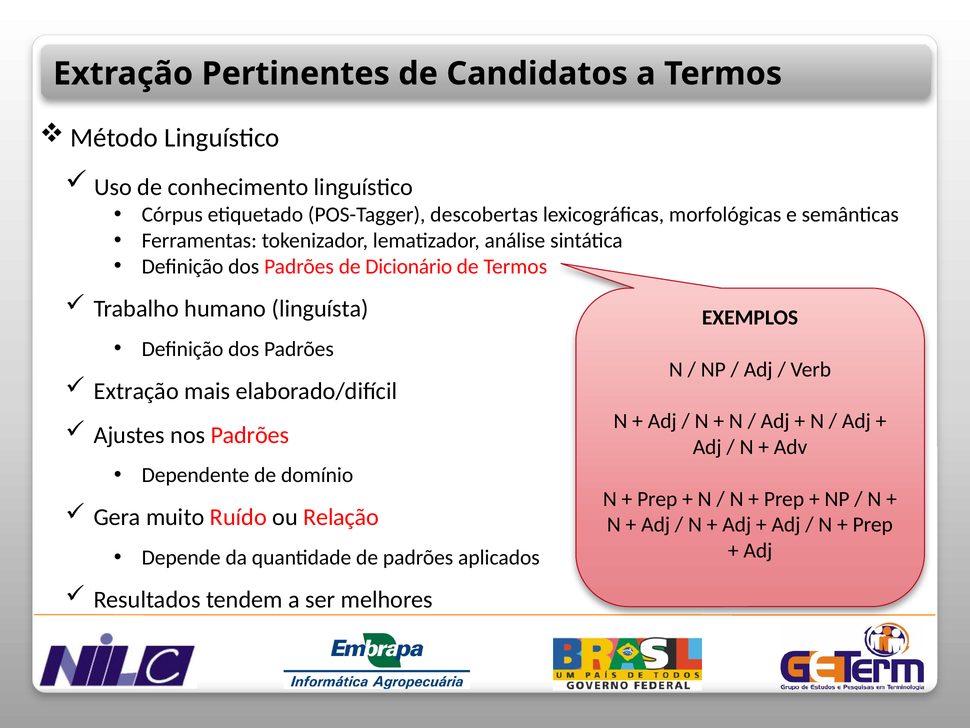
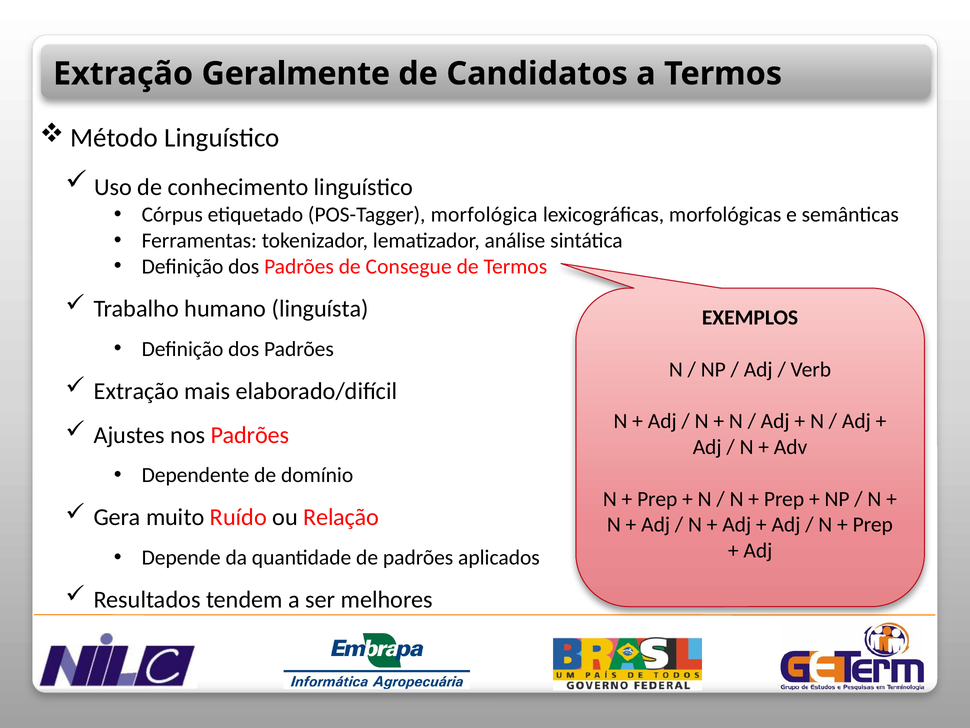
Pertinentes: Pertinentes -> Geralmente (296, 74)
descobertas: descobertas -> morfológica (484, 215)
Dicionário: Dicionário -> Consegue (409, 266)
